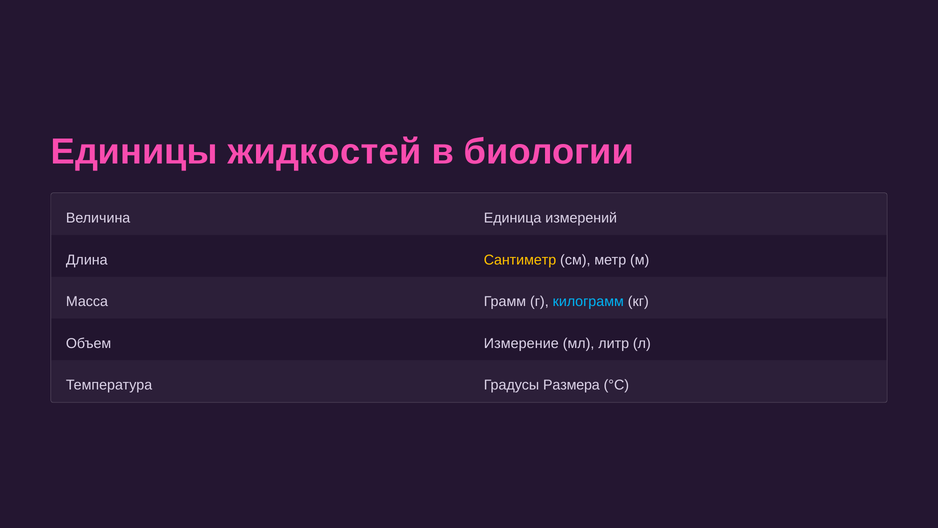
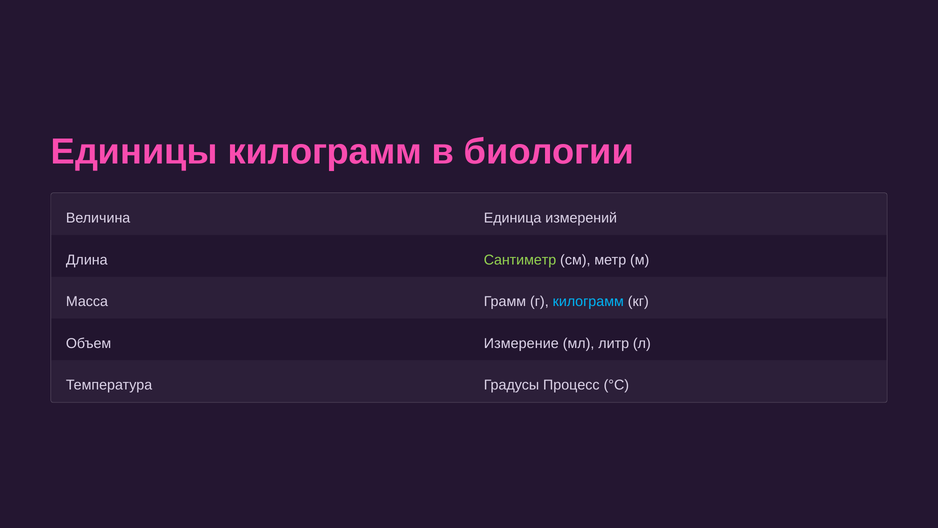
Единицы жидкостей: жидкостей -> килограмм (325, 151)
Сантиметр colour: yellow -> light green (520, 260)
Размера: Размера -> Процесс (571, 385)
